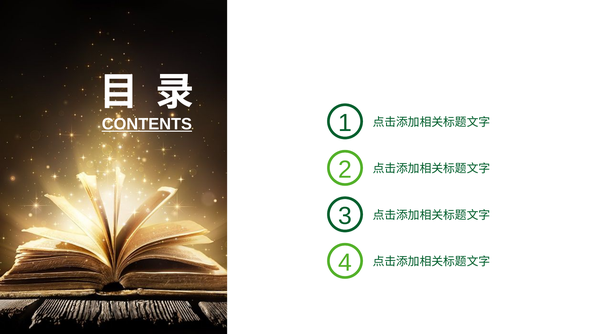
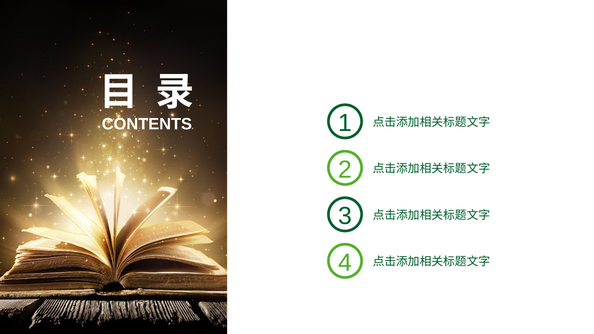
CONTENTS underline: present -> none (147, 124)
